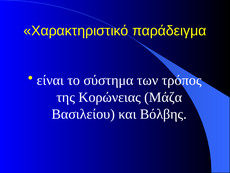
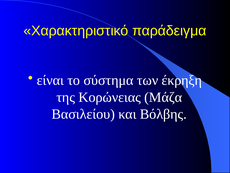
τρόπος: τρόπος -> έκρηξη (182, 80)
